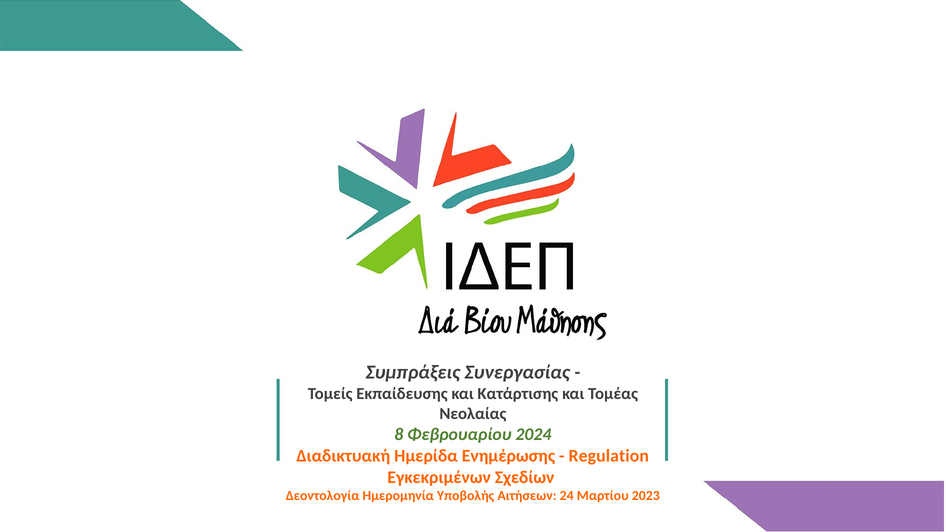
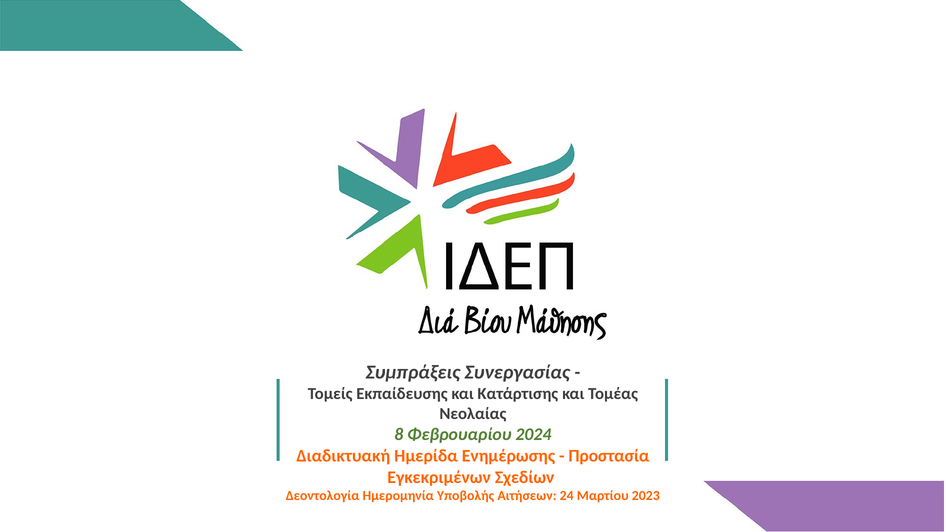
Regulation: Regulation -> Προστασία (609, 456)
